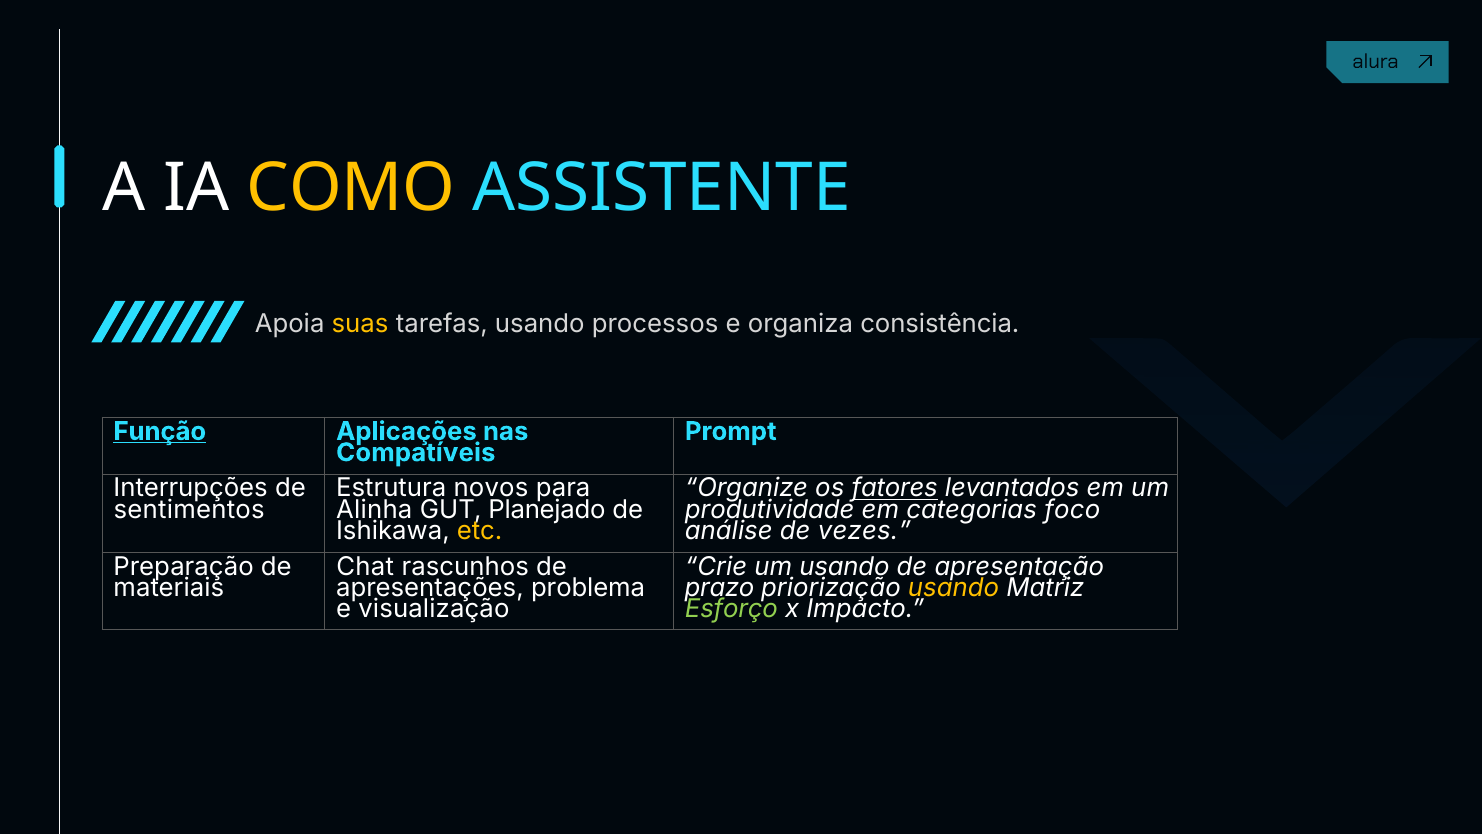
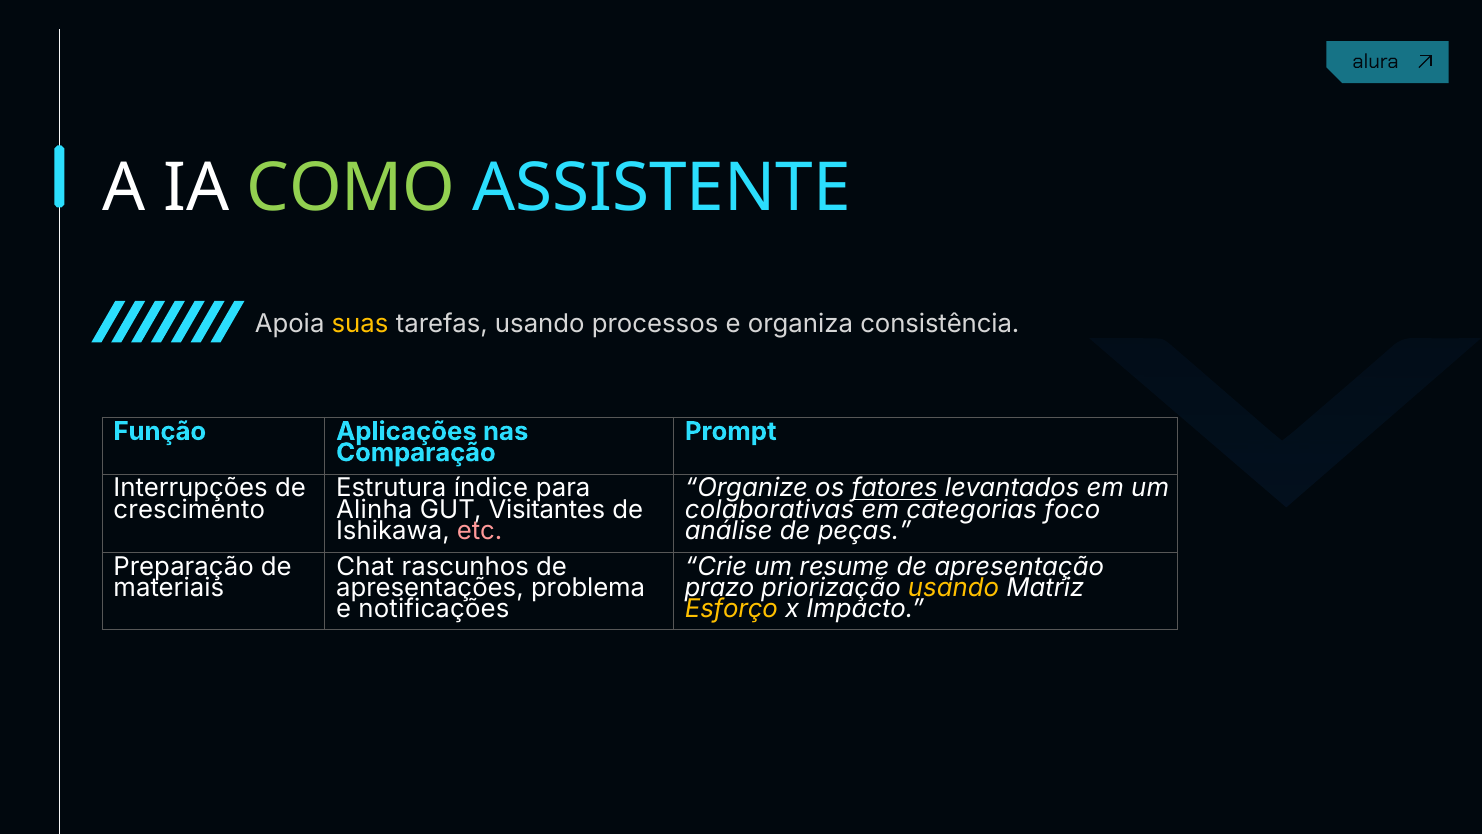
COMO colour: yellow -> light green (351, 188)
Função underline: present -> none (160, 431)
Compatíveis: Compatíveis -> Comparação (416, 452)
novos: novos -> índice (491, 488)
sentimentos: sentimentos -> crescimento (189, 509)
Planejado: Planejado -> Visitantes (547, 509)
produtividade: produtividade -> colaborativas (770, 509)
etc colour: yellow -> pink (480, 531)
vezes: vezes -> peças (865, 531)
um usando: usando -> resume (844, 566)
visualização: visualização -> notificações (434, 609)
Esforço colour: light green -> yellow (731, 609)
